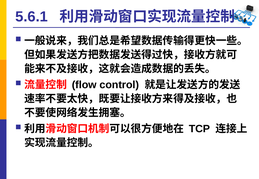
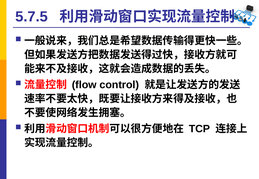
5.6.1: 5.6.1 -> 5.7.5 (32, 17)
